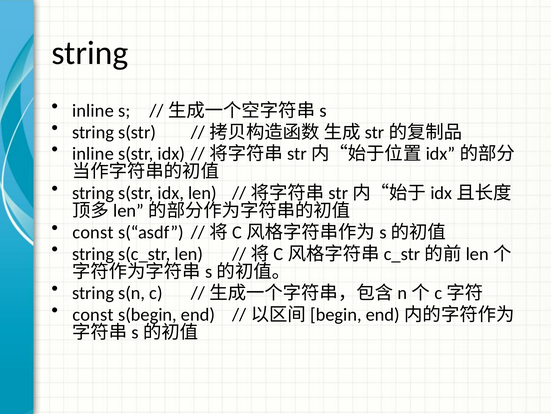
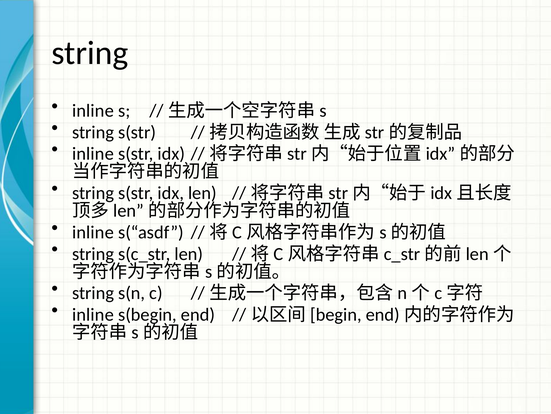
const: const -> inline (93, 232)
const: const -> inline (93, 314)
